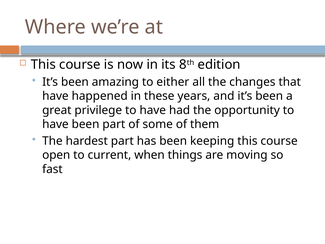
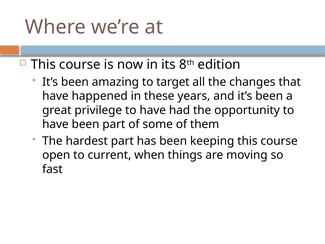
either: either -> target (173, 82)
